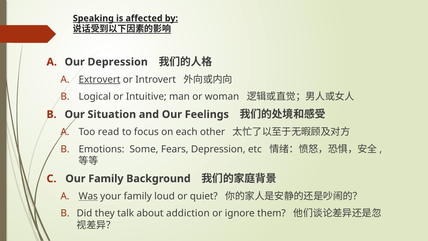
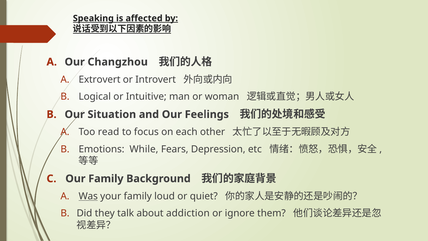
Our Depression: Depression -> Changzhou (118, 62)
Extrovert underline: present -> none (100, 79)
Some: Some -> While (144, 149)
